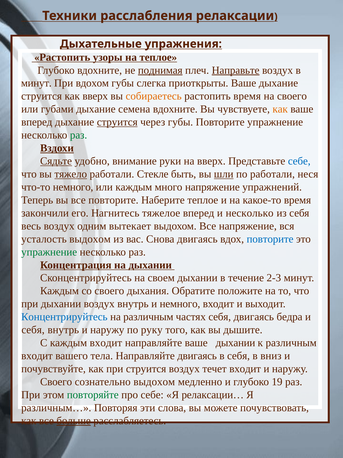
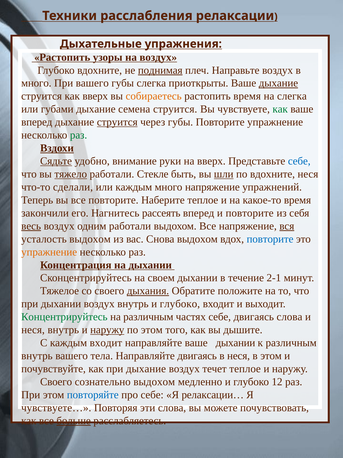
на теплое: теплое -> воздух (158, 57)
Направьте underline: present -> none (236, 70)
минут: минут -> много (36, 83)
При вдохом: вдохом -> вашего (92, 83)
дыхание underline: none -> present (278, 83)
на своего: своего -> слегка (292, 96)
семена вдохните: вдохните -> струится (175, 109)
как colour: orange -> green (280, 109)
по работали: работали -> вдохните (273, 174)
что-то немного: немного -> сделали (73, 187)
тяжелое: тяжелое -> рассеять (161, 213)
и несколько: несколько -> повторите (250, 213)
весь underline: none -> present (31, 226)
одним вытекает: вытекает -> работали (130, 226)
вся underline: none -> present (287, 226)
Снова двигаясь: двигаясь -> выдохом (197, 239)
упражнение colour: green -> orange (49, 252)
2-3: 2-3 -> 2-1 (274, 278)
Каждым: Каждым -> Тяжелое (60, 290)
дыхания underline: none -> present (148, 290)
немного: немного -> глубоко (180, 303)
Концентрируйтесь colour: blue -> green (64, 316)
частях себя: себя -> себе (220, 316)
двигаясь бедра: бедра -> слова (289, 316)
себя: себя -> неся (33, 329)
наружу underline: none -> present (107, 329)
по руку: руку -> этом (152, 329)
входит: входит -> внутрь (37, 355)
в себя: себя -> неся (239, 355)
в вниз: вниз -> этом (271, 355)
при струится: струится -> дыхание (146, 368)
течет входит: входит -> теплое (245, 368)
19: 19 -> 12 (277, 381)
повторяйте colour: green -> blue (93, 394)
различным…: различным… -> чувствуете… (56, 407)
